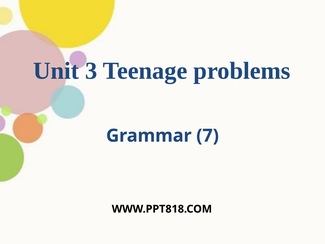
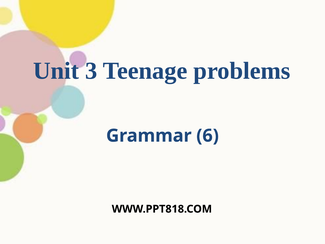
7: 7 -> 6 (208, 136)
